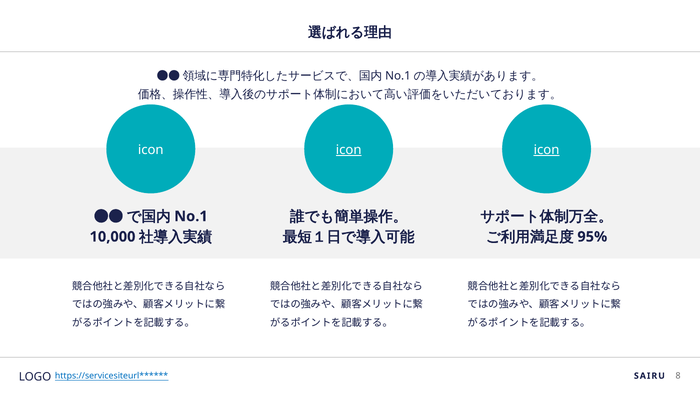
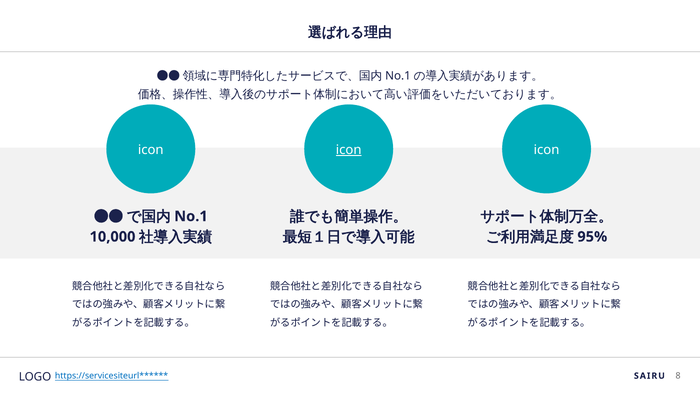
icon underline: present -> none (547, 150)
